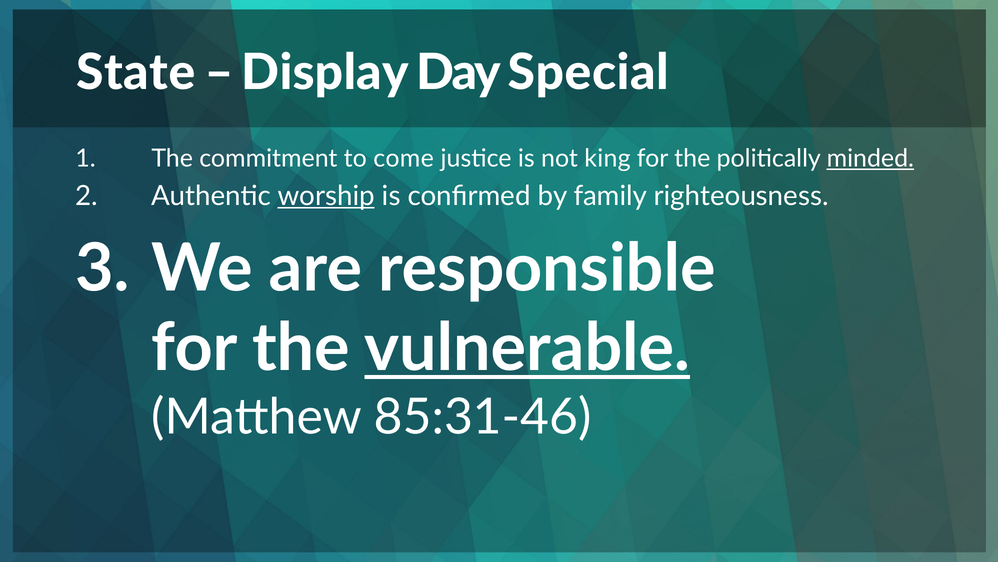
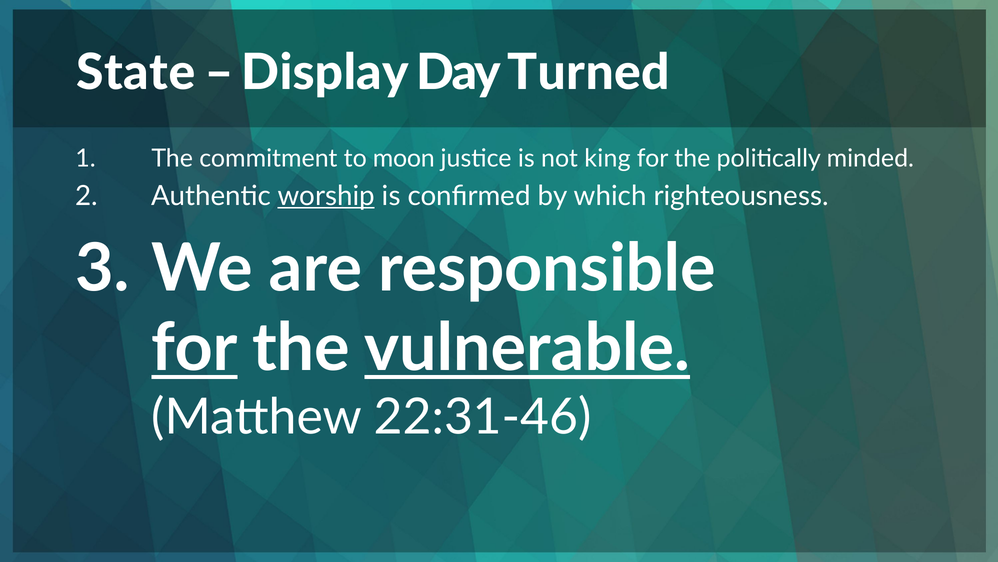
Special: Special -> Turned (589, 73)
come: come -> moon (404, 158)
minded underline: present -> none (870, 158)
family: family -> which (610, 196)
for underline: none -> present (194, 348)
85:31-46: 85:31-46 -> 22:31-46 (483, 417)
